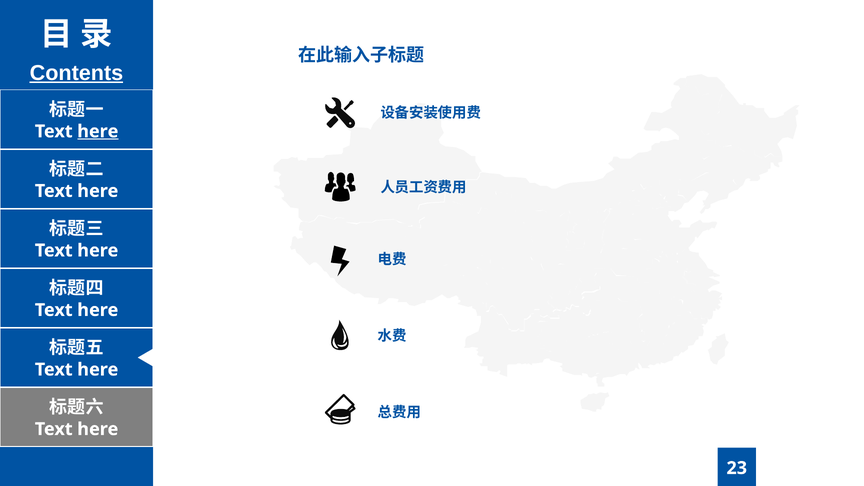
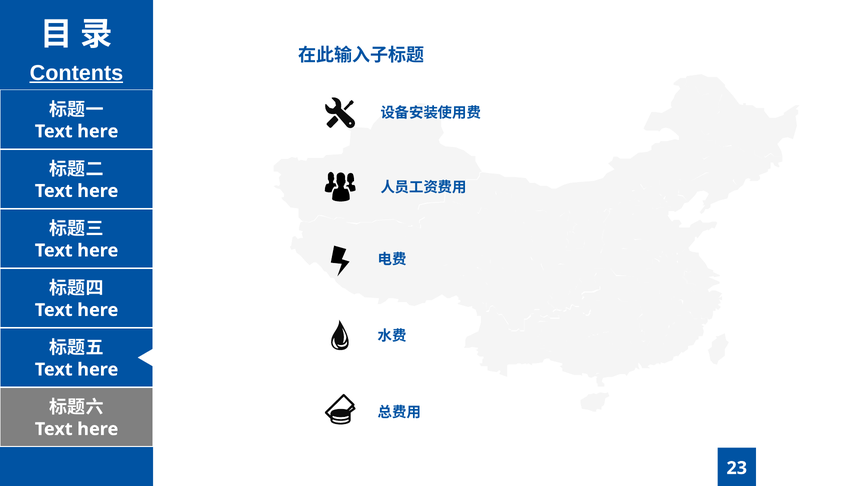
here underline: present -> none (98, 131)
